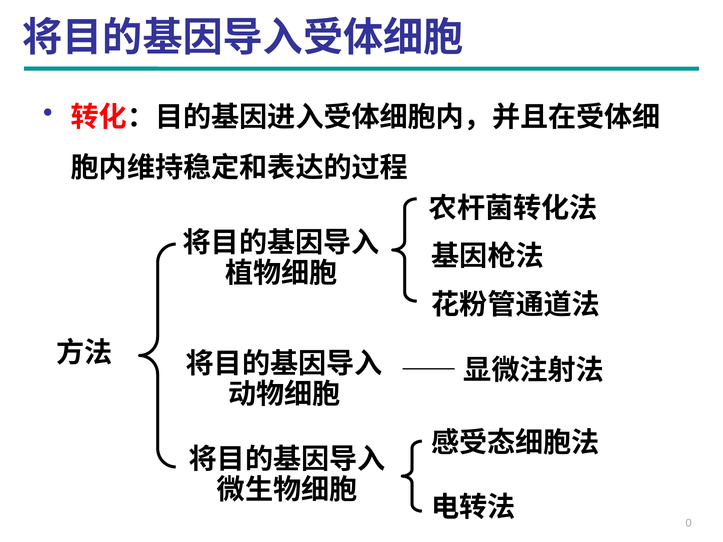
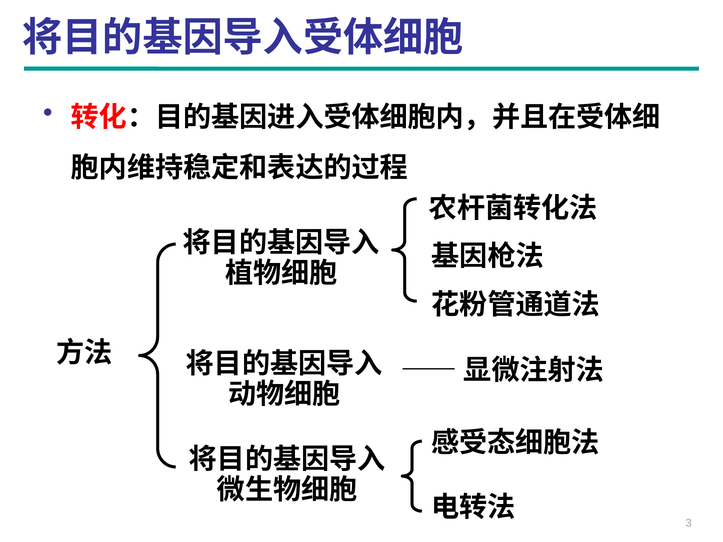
0: 0 -> 3 (689, 523)
